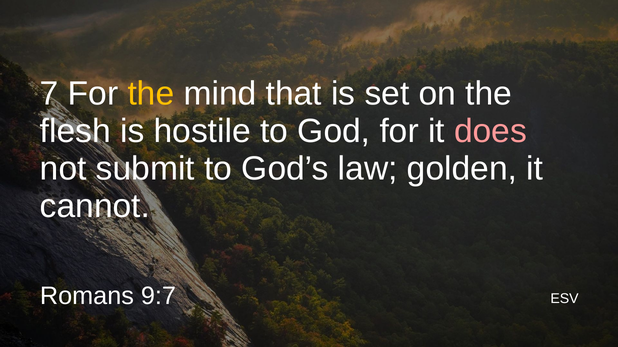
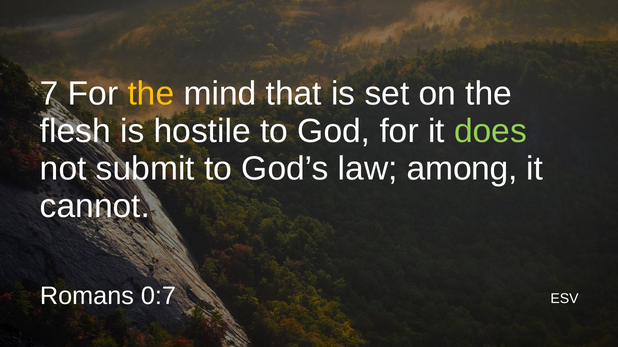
does colour: pink -> light green (491, 131)
golden: golden -> among (462, 169)
9:7: 9:7 -> 0:7 (158, 297)
